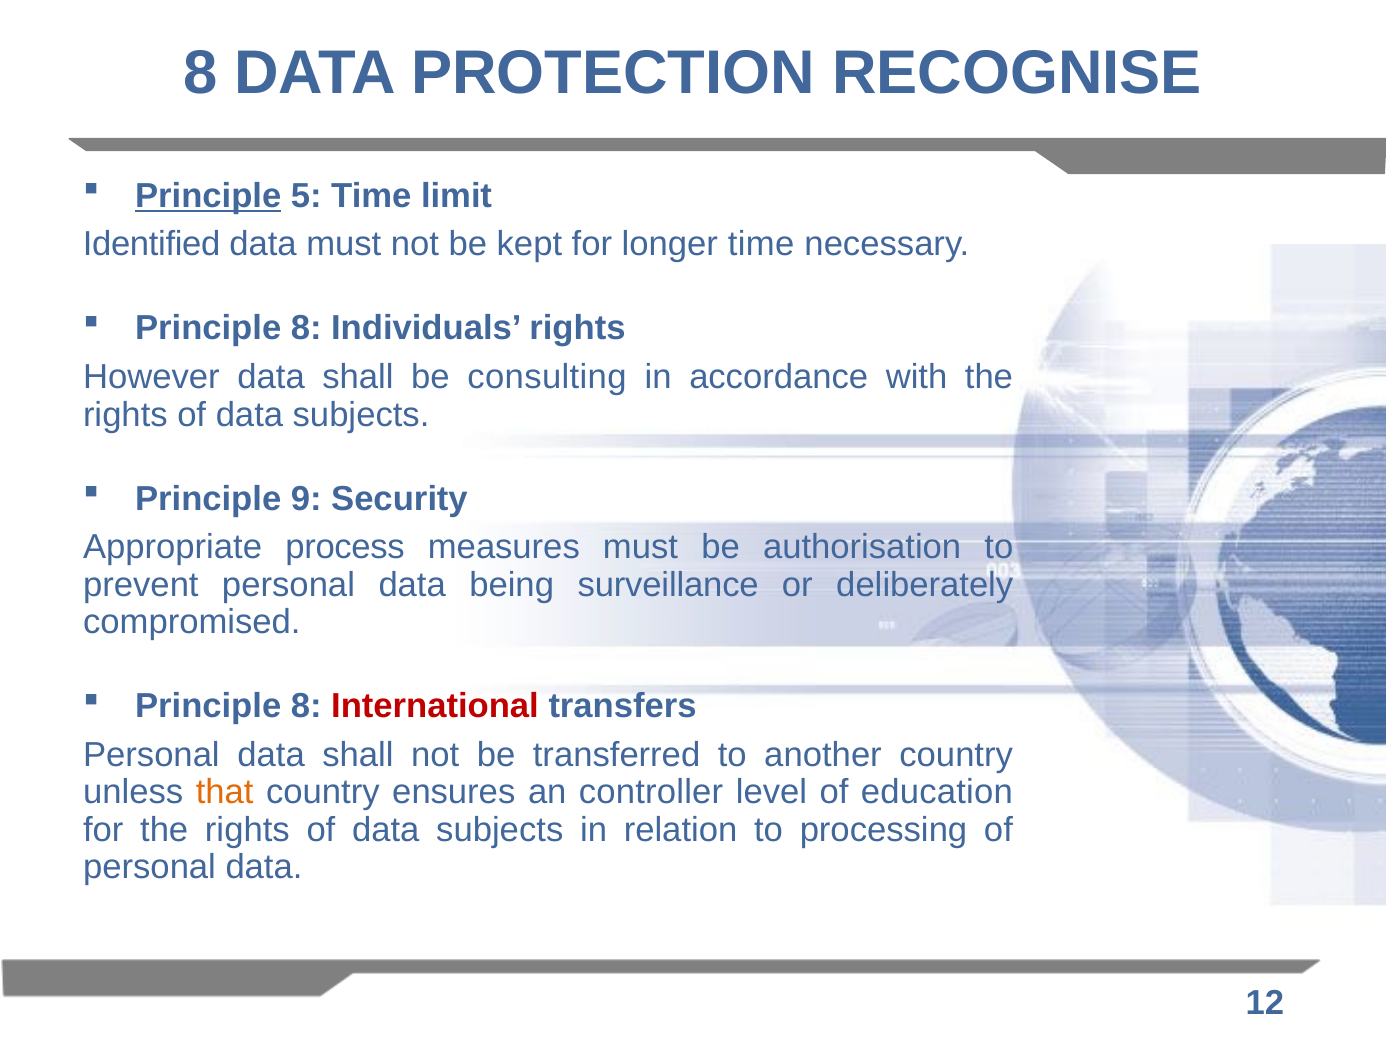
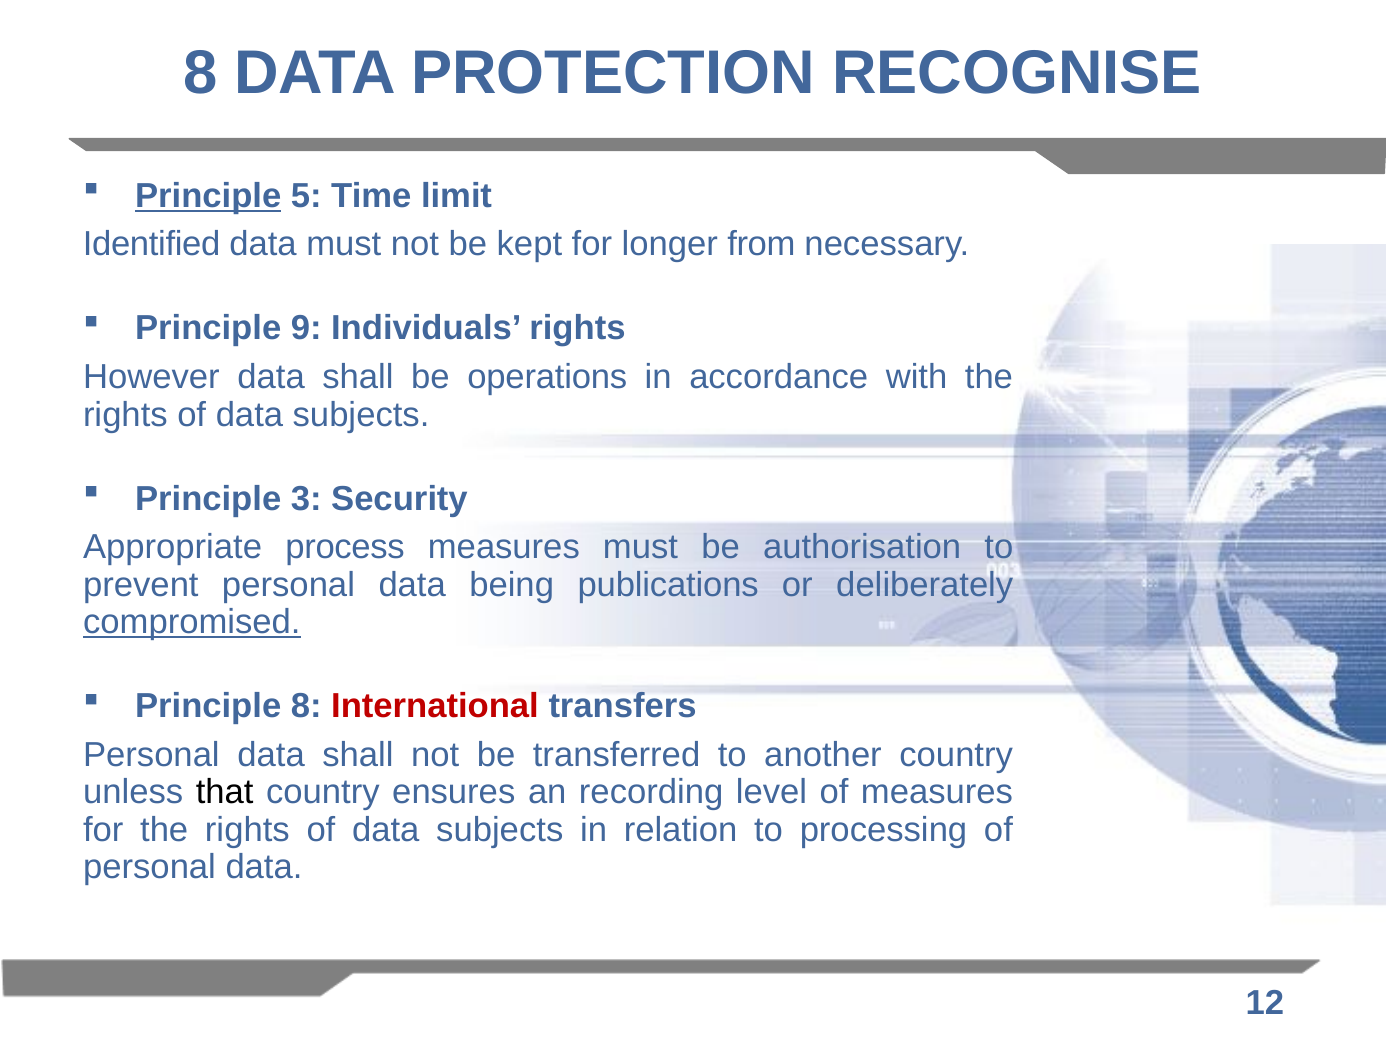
longer time: time -> from (761, 244)
8: 8 -> 9 (306, 328)
consulting: consulting -> operations (547, 377)
9: 9 -> 3 (306, 498)
surveillance: surveillance -> publications (668, 584)
compromised underline: none -> present (192, 622)
that colour: orange -> black (225, 792)
controller: controller -> recording (651, 792)
of education: education -> measures (937, 792)
